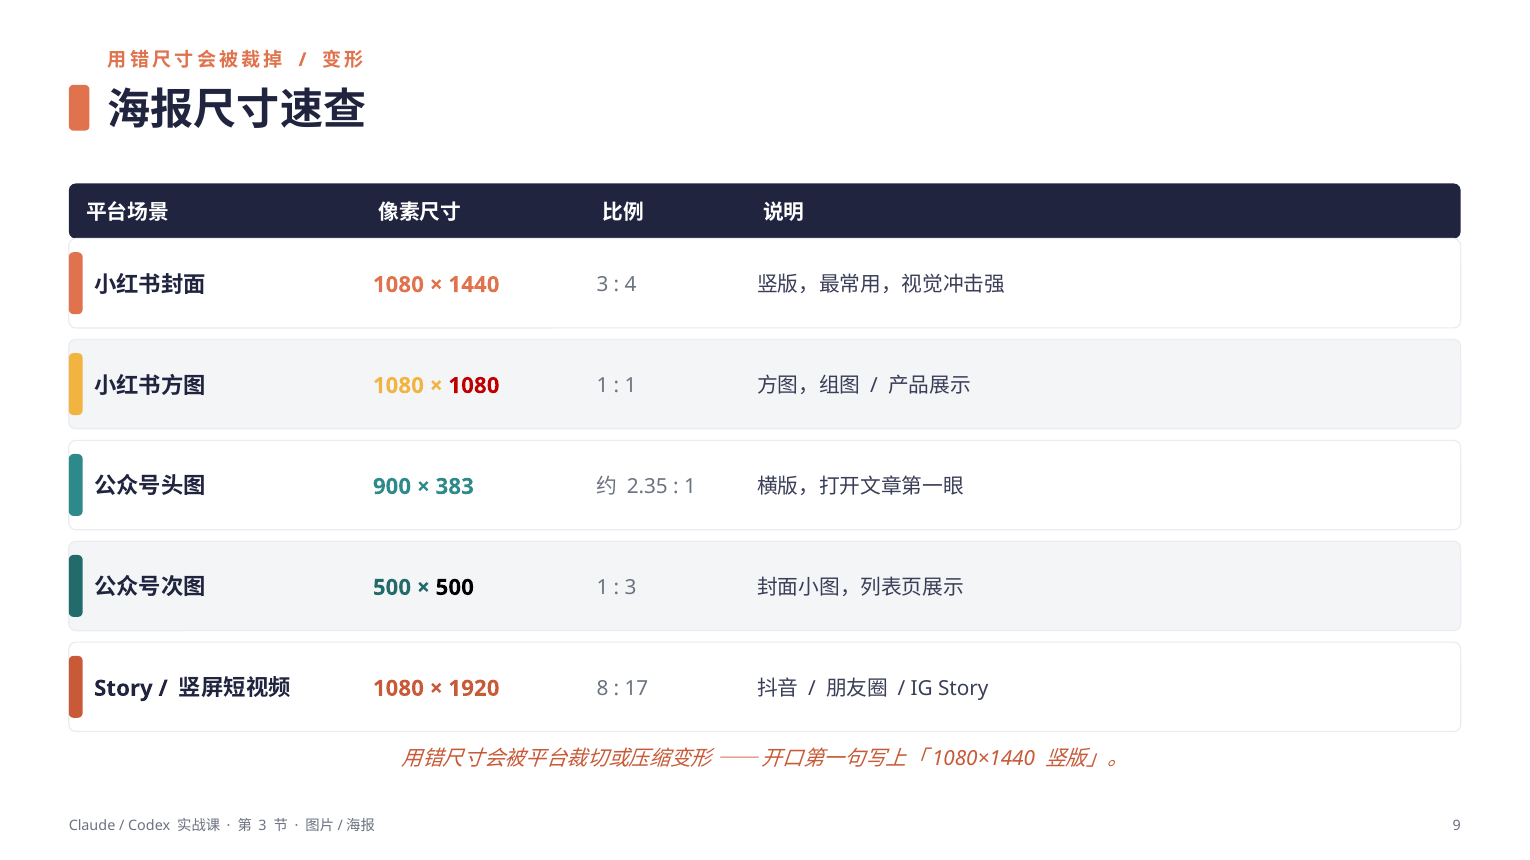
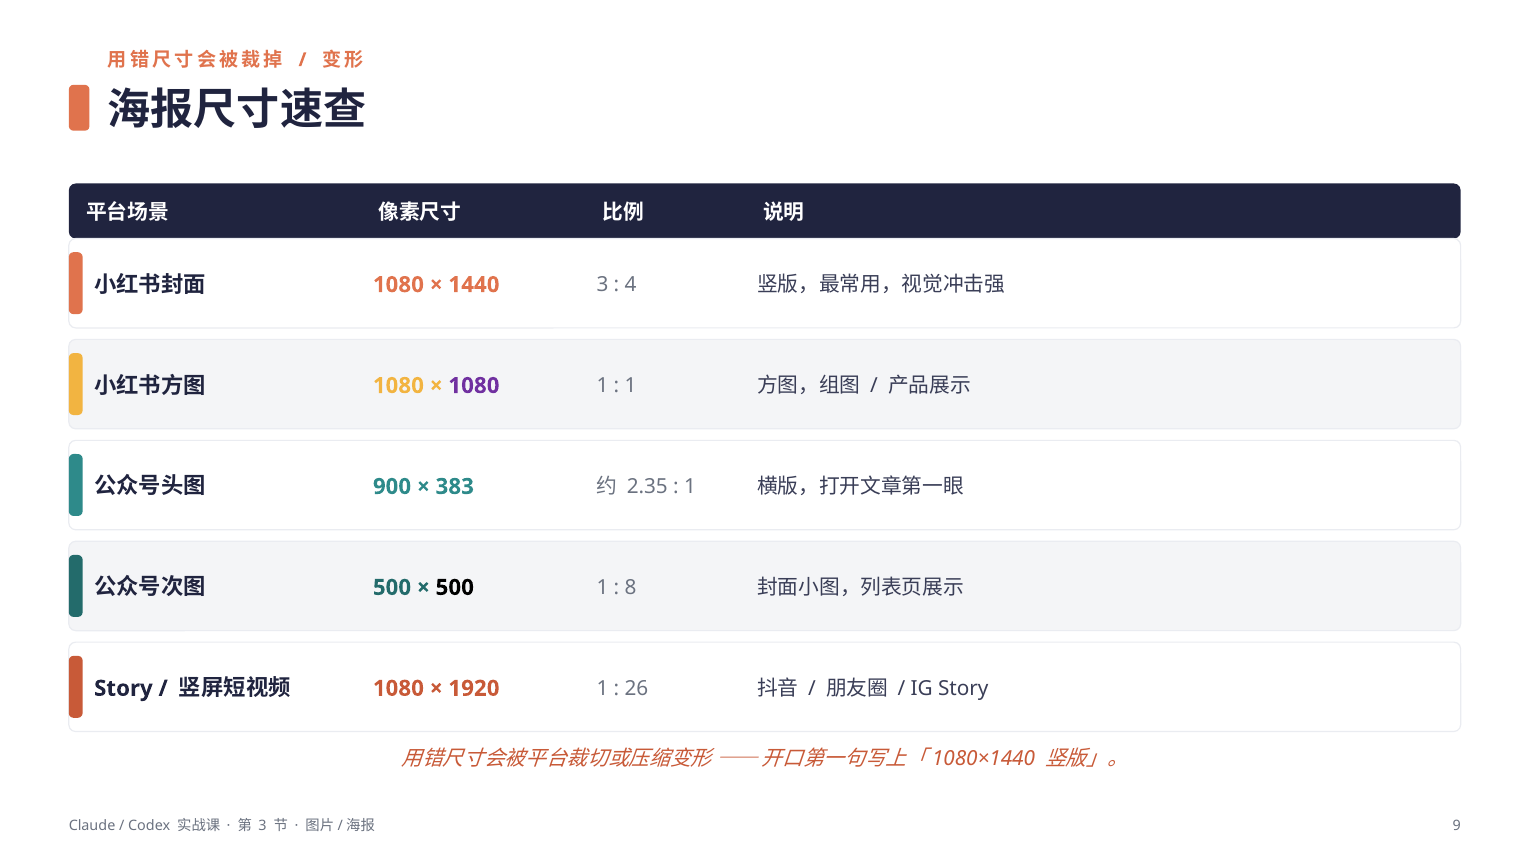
1080 colour: red -> purple (474, 386)
3: 3 -> 8 (631, 588)
1920 8: 8 -> 1 (603, 689)
17: 17 -> 26 (636, 689)
